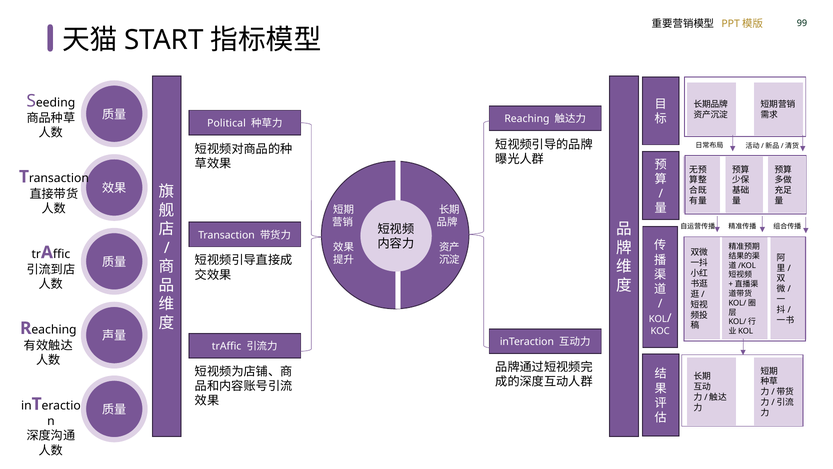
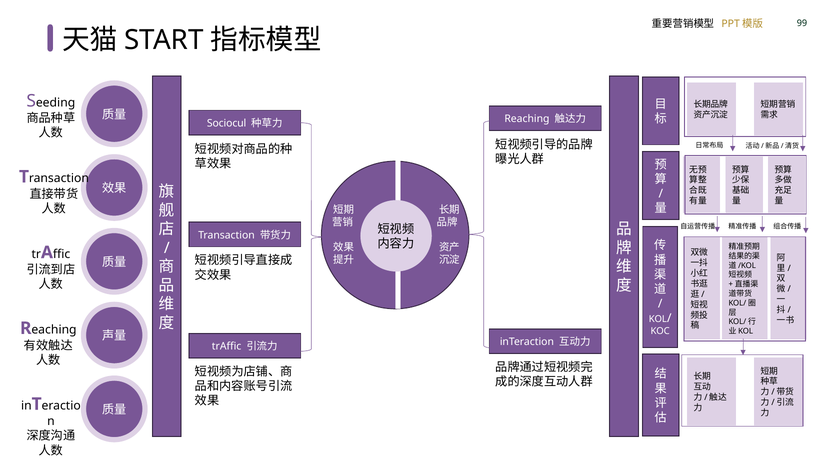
Political: Political -> Sociocul (227, 123)
